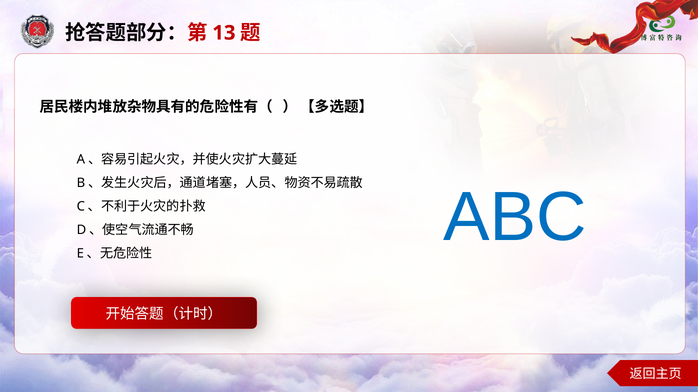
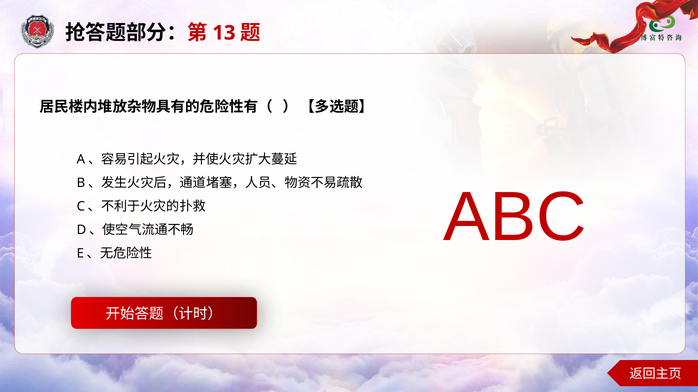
ABC colour: blue -> red (515, 218)
